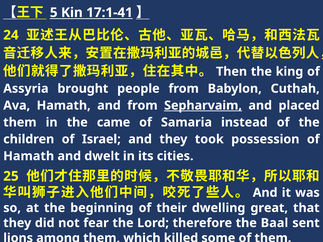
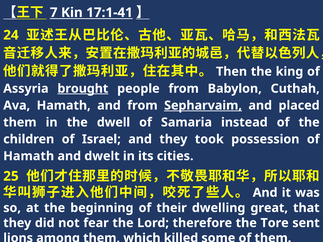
5: 5 -> 7 (54, 13)
brought underline: none -> present (83, 89)
came: came -> dwell (114, 122)
Baal: Baal -> Tore (275, 223)
